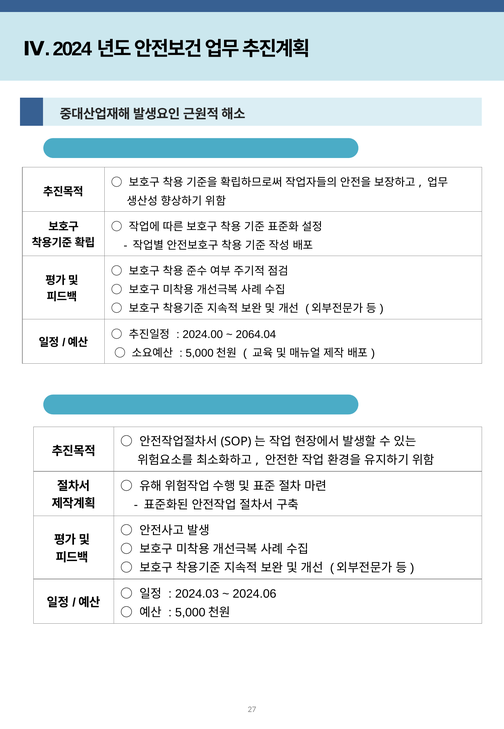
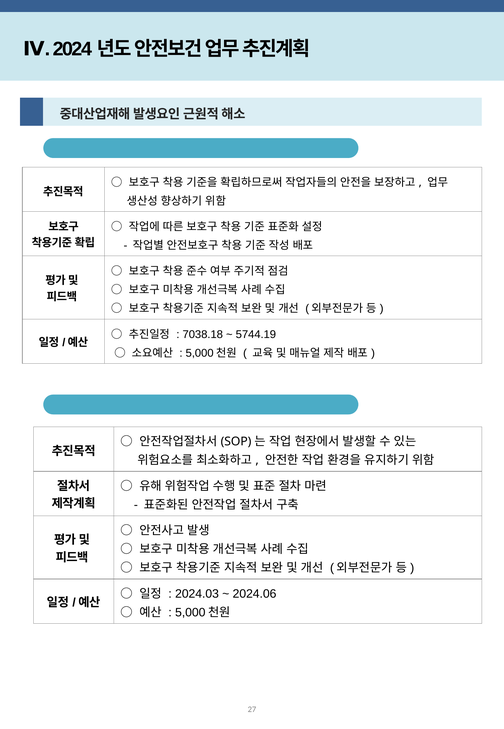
2024.00: 2024.00 -> 7038.18 (203, 334)
2064.04: 2064.04 -> 5744.19 (256, 334)
